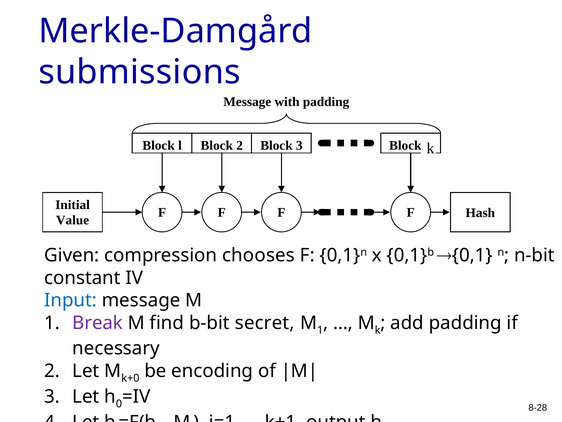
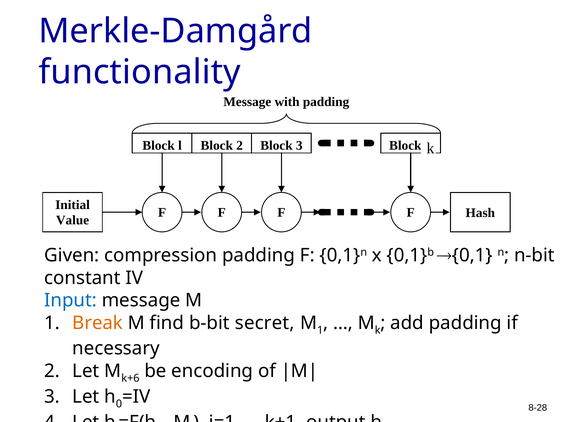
submissions: submissions -> functionality (140, 72)
compression chooses: chooses -> padding (259, 255)
Break colour: purple -> orange (98, 322)
k+0: k+0 -> k+6 (130, 378)
